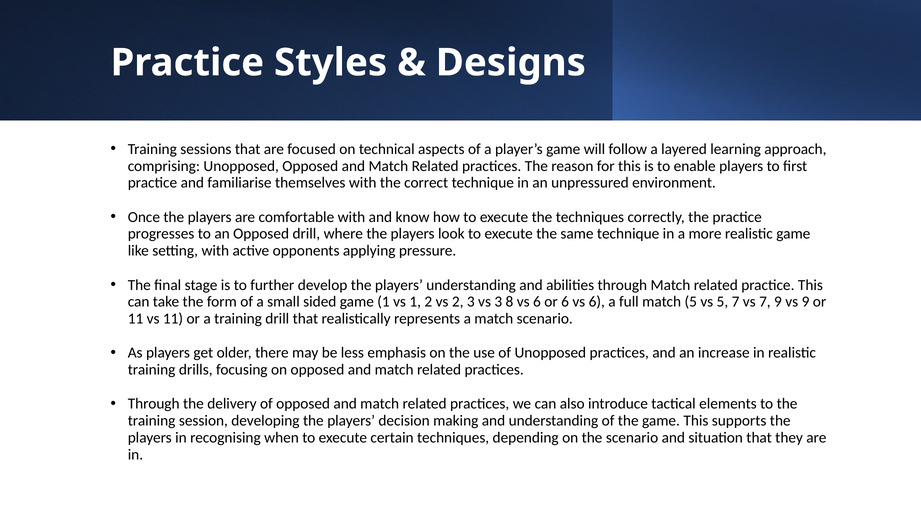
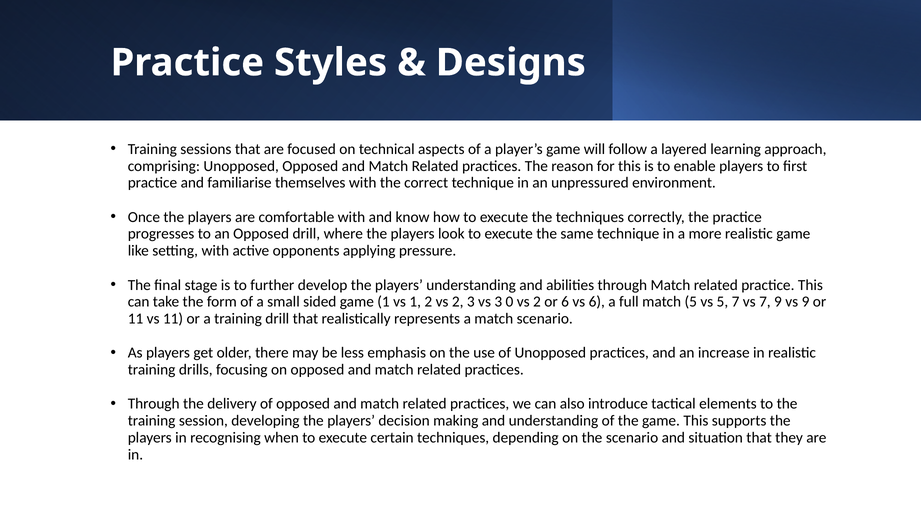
8: 8 -> 0 (509, 302)
6: 6 -> 2 (537, 302)
